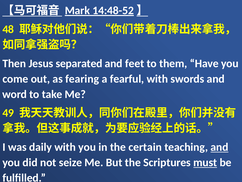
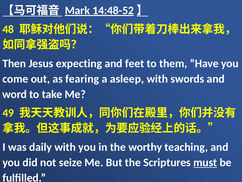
separated: separated -> expecting (79, 63)
fearful: fearful -> asleep (127, 79)
certain: certain -> worthy (145, 147)
and underline: present -> none (219, 147)
